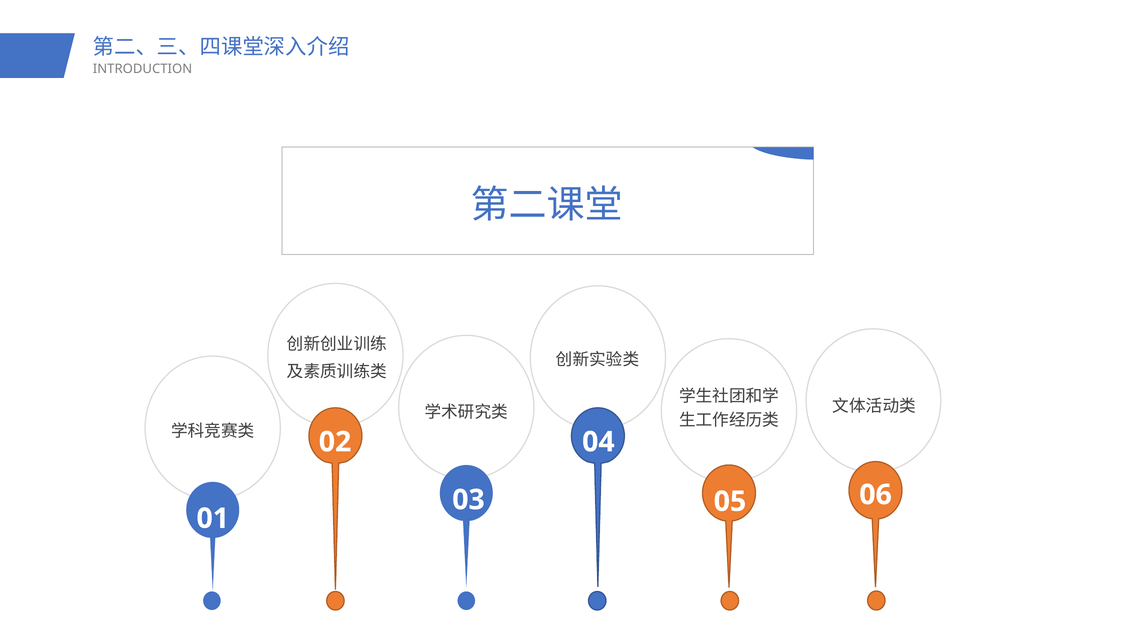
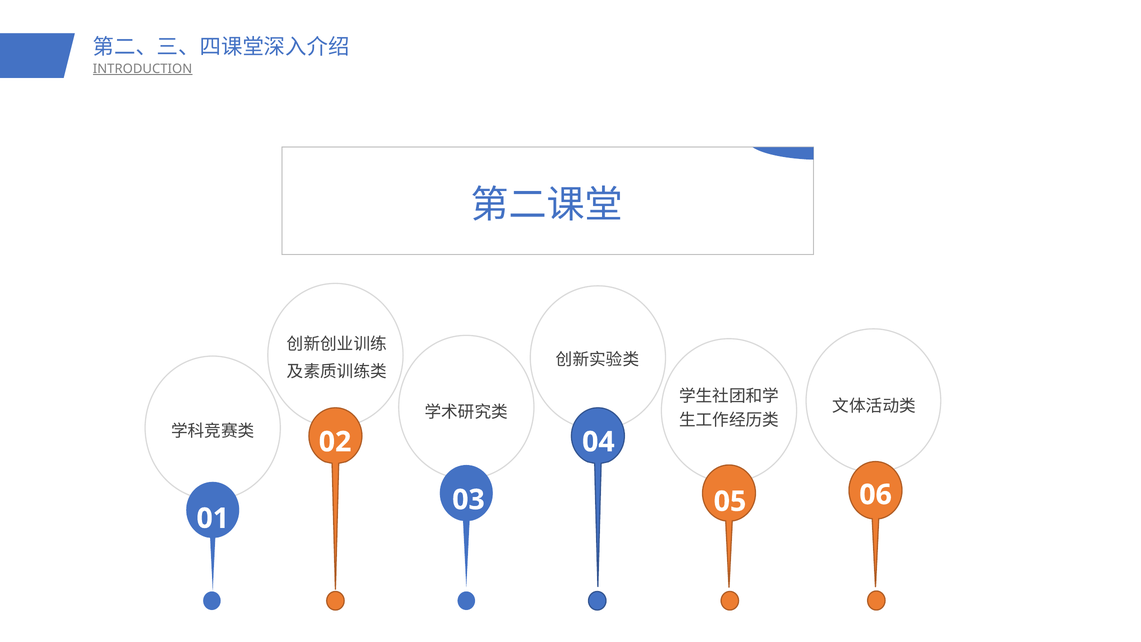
INTRODUCTION underline: none -> present (143, 69)
